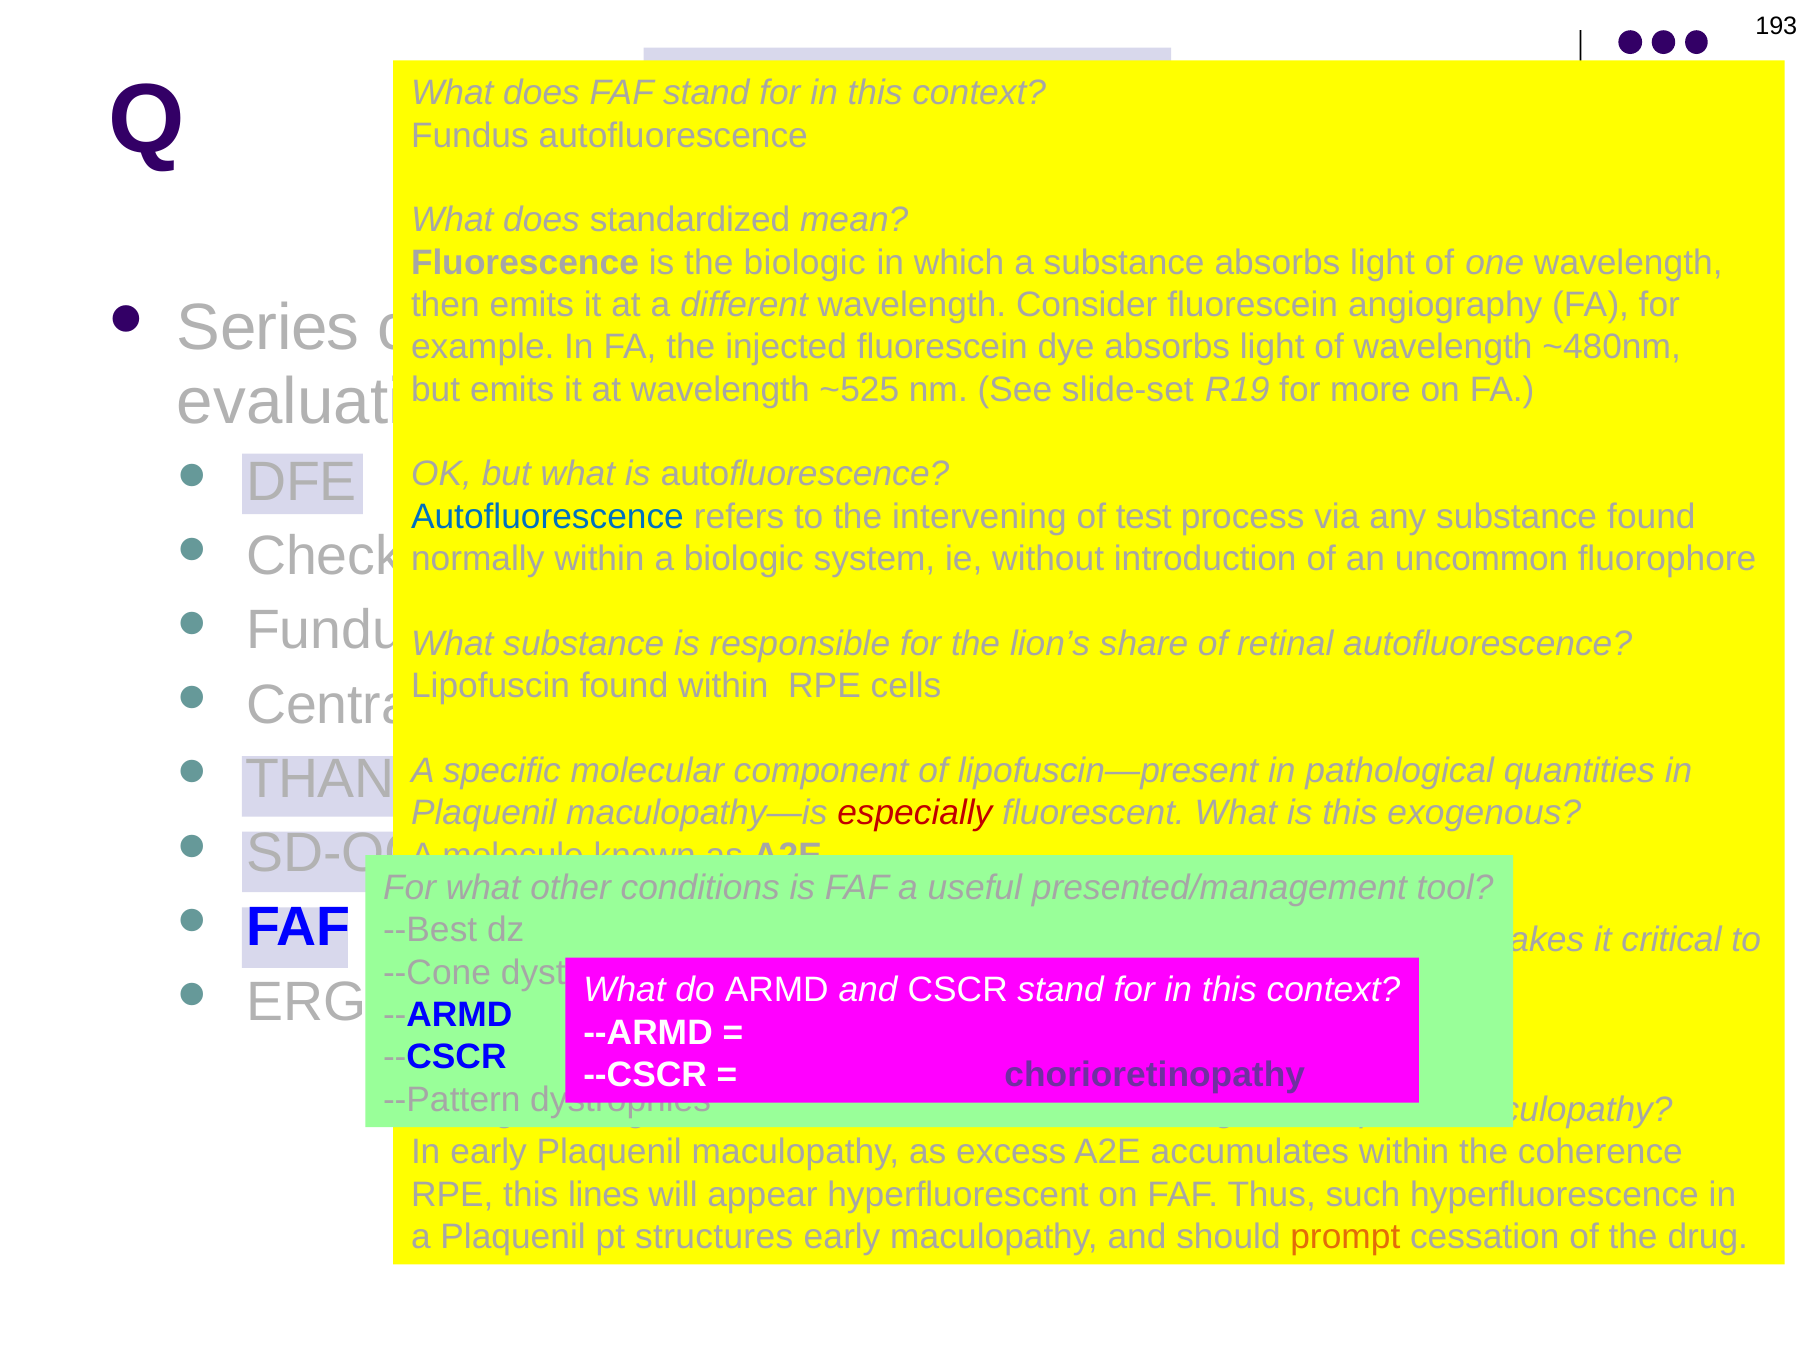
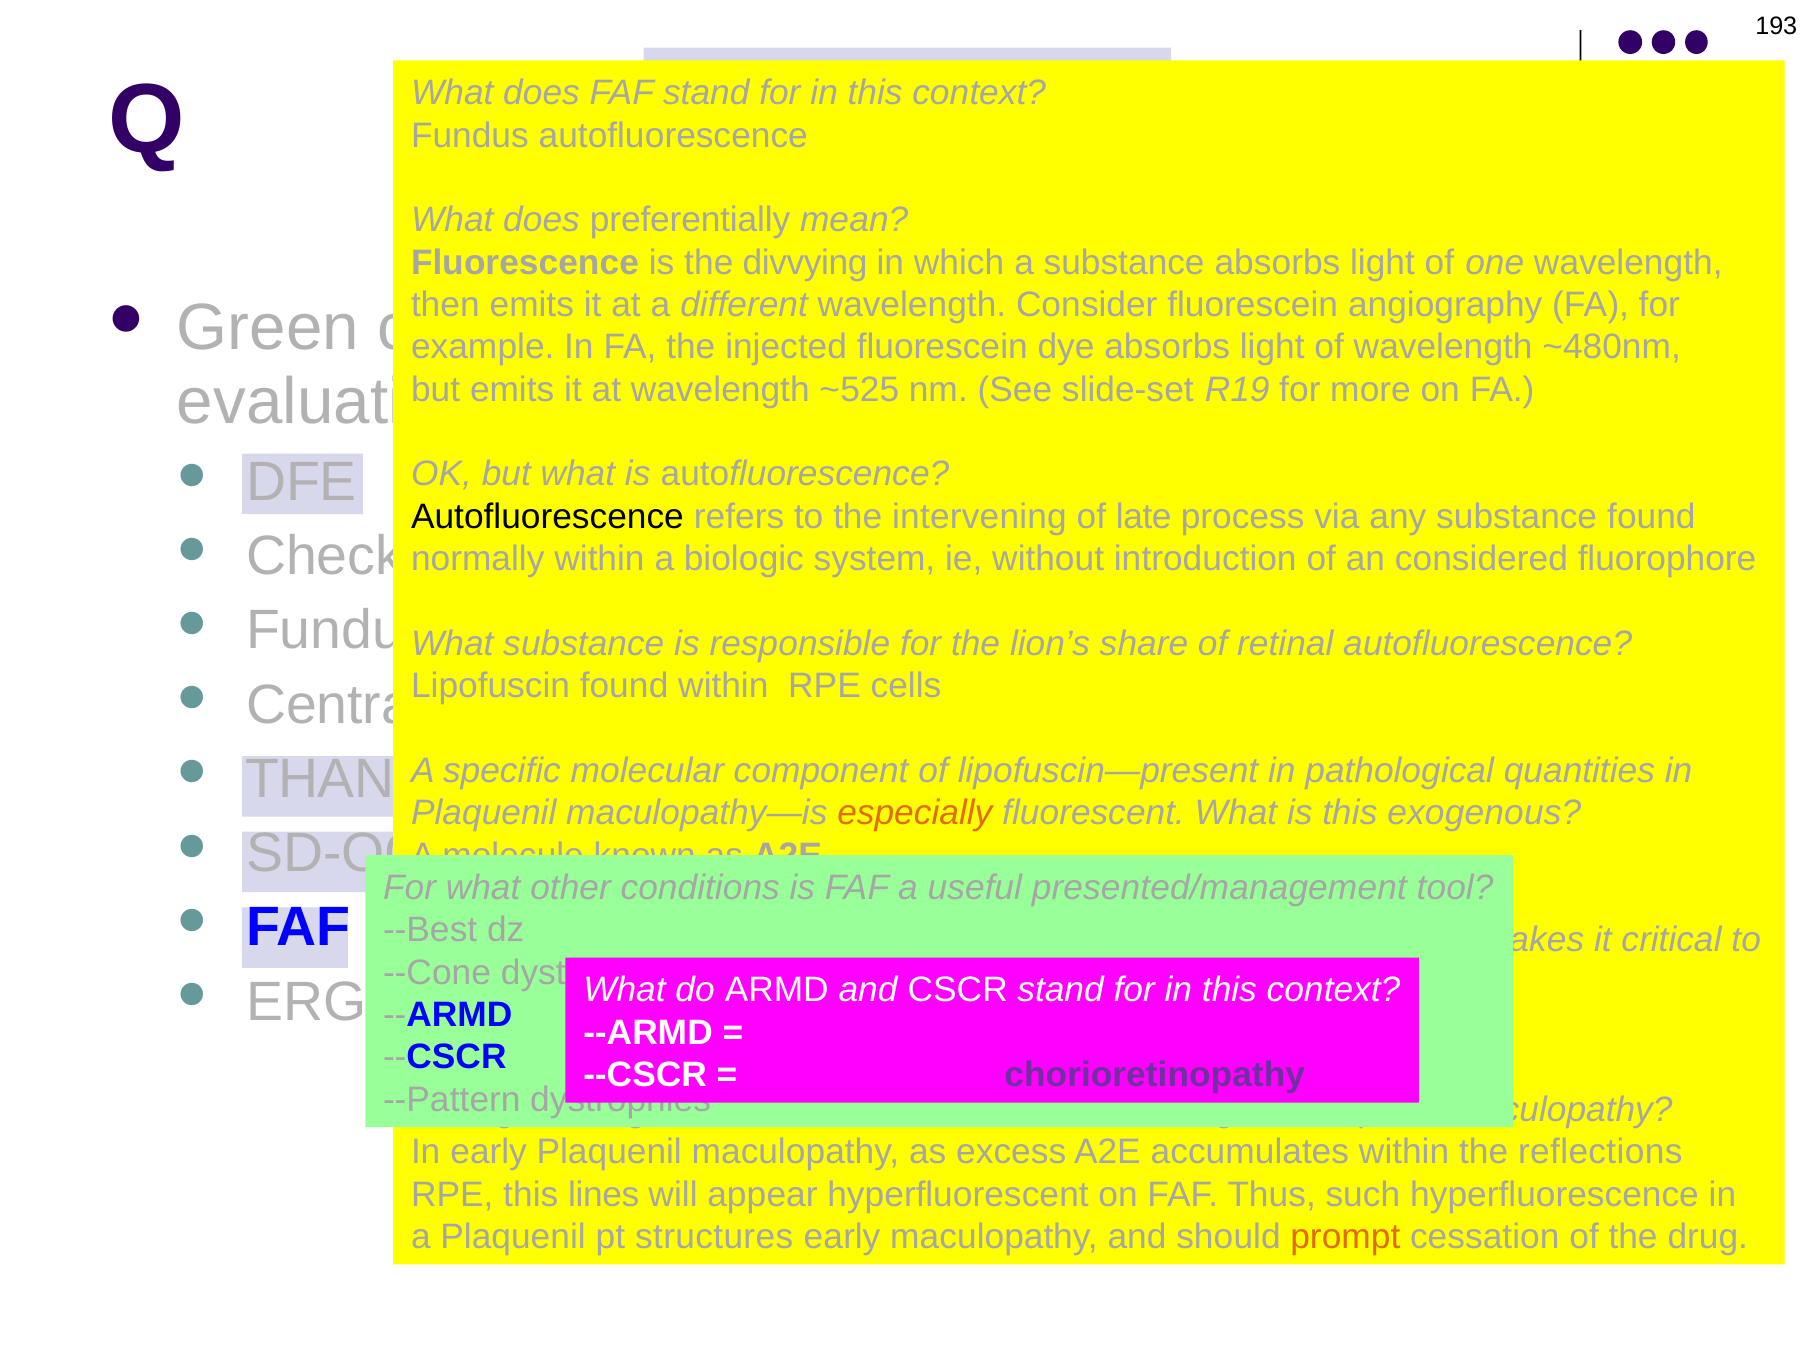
standardized: standardized -> preferentially (690, 220)
the biologic: biologic -> divvying (805, 263)
Series: Series -> Green (268, 328)
Autofluorescence colour: blue -> black (547, 517)
test: test -> late (1144, 517)
uncommon: uncommon -> considered (1481, 559)
especially colour: red -> orange (915, 813)
coherence: coherence -> reflections (1600, 1152)
